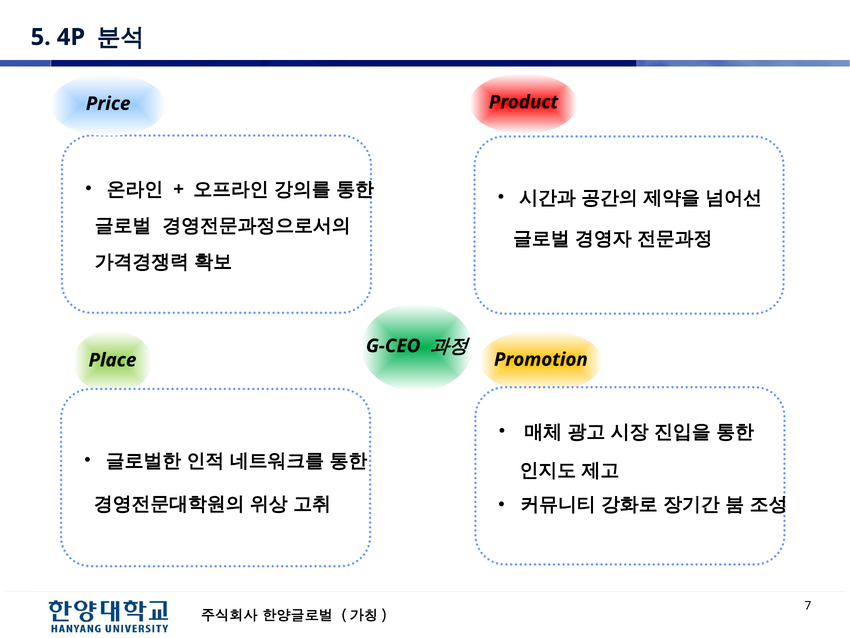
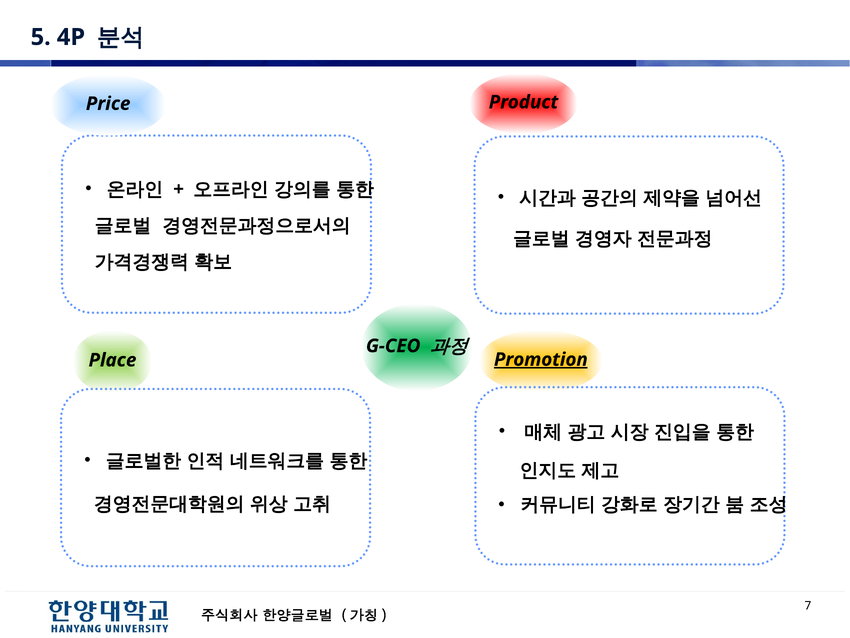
Promotion underline: none -> present (541, 359)
